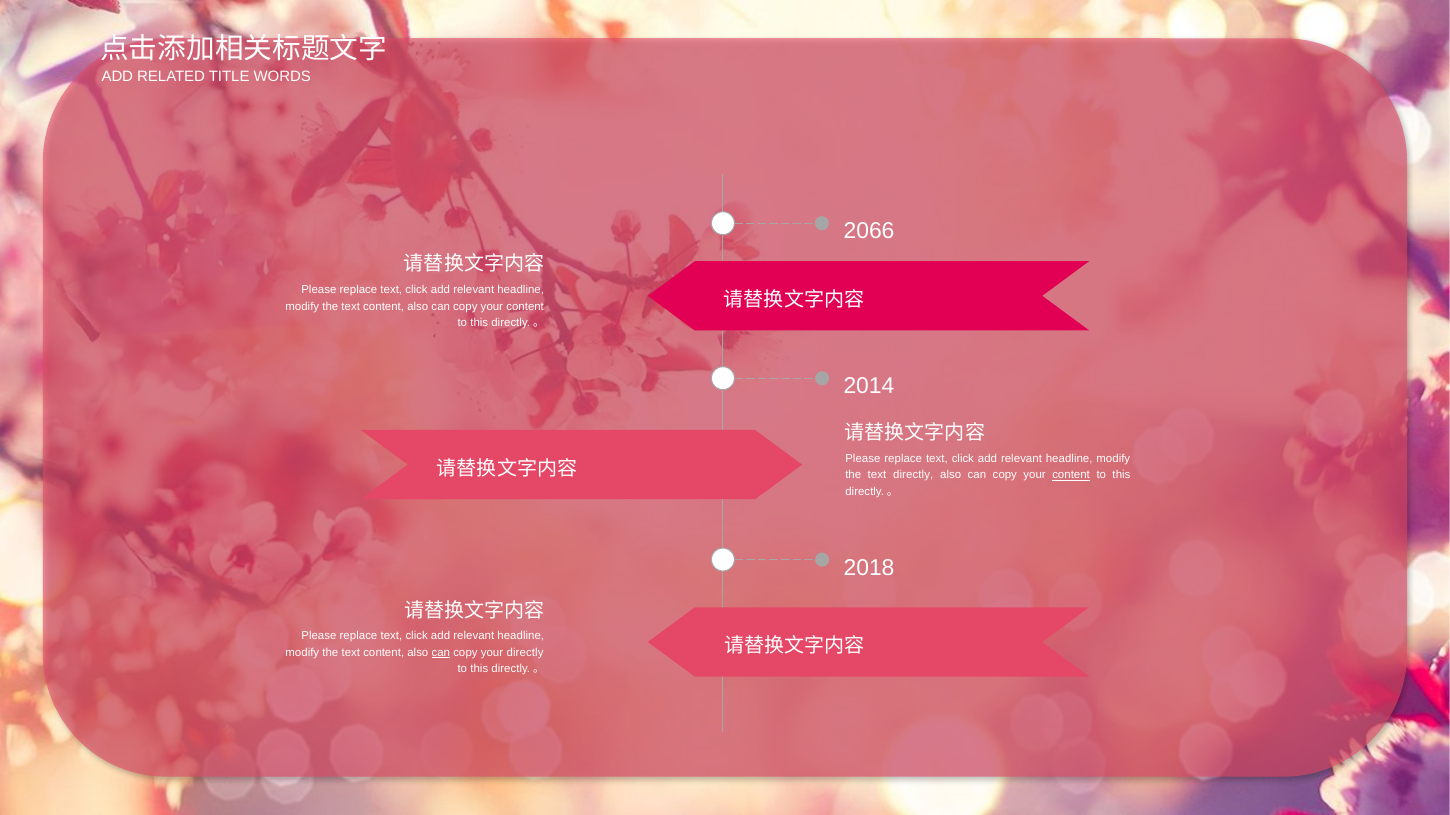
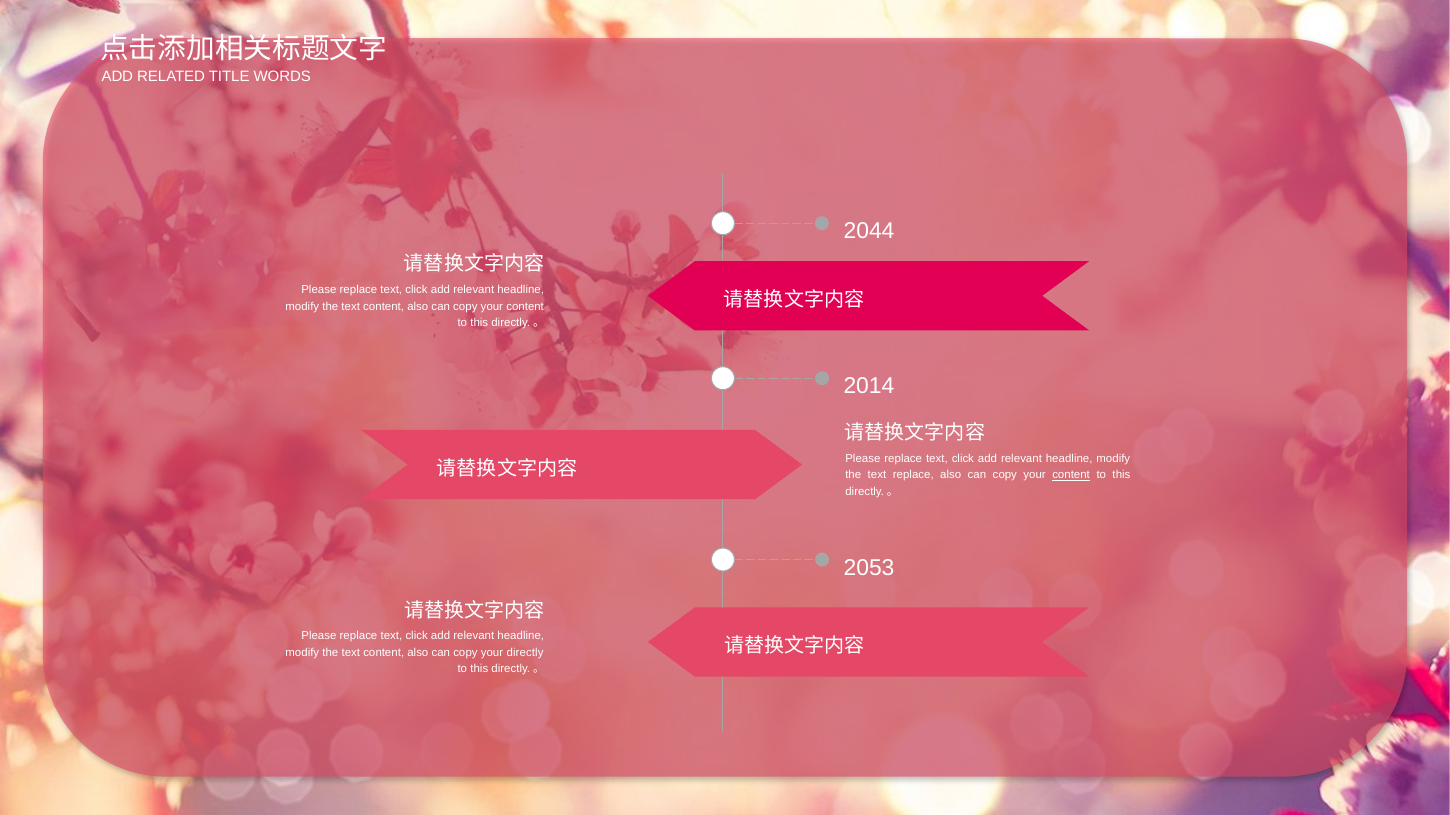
2066: 2066 -> 2044 (869, 231)
text directly: directly -> replace (913, 475)
2018: 2018 -> 2053 (869, 569)
can underline: present -> none (441, 653)
